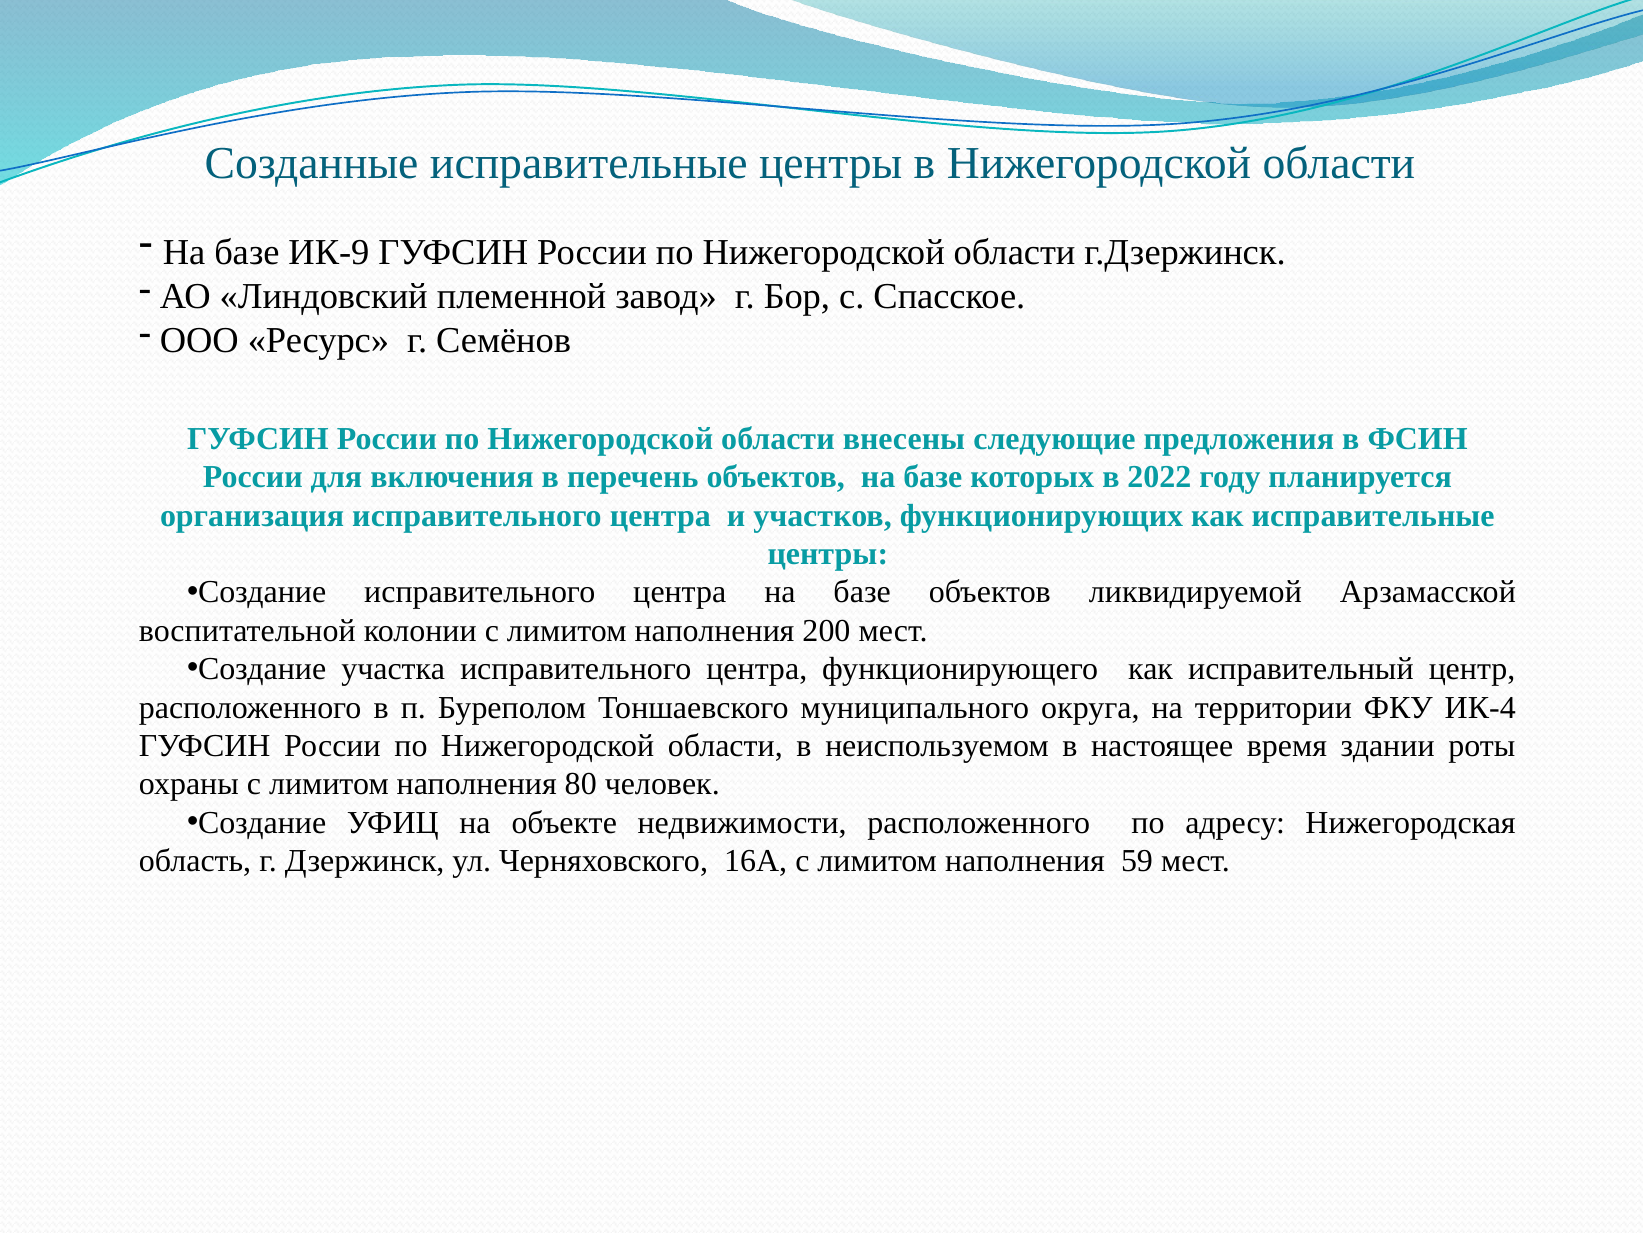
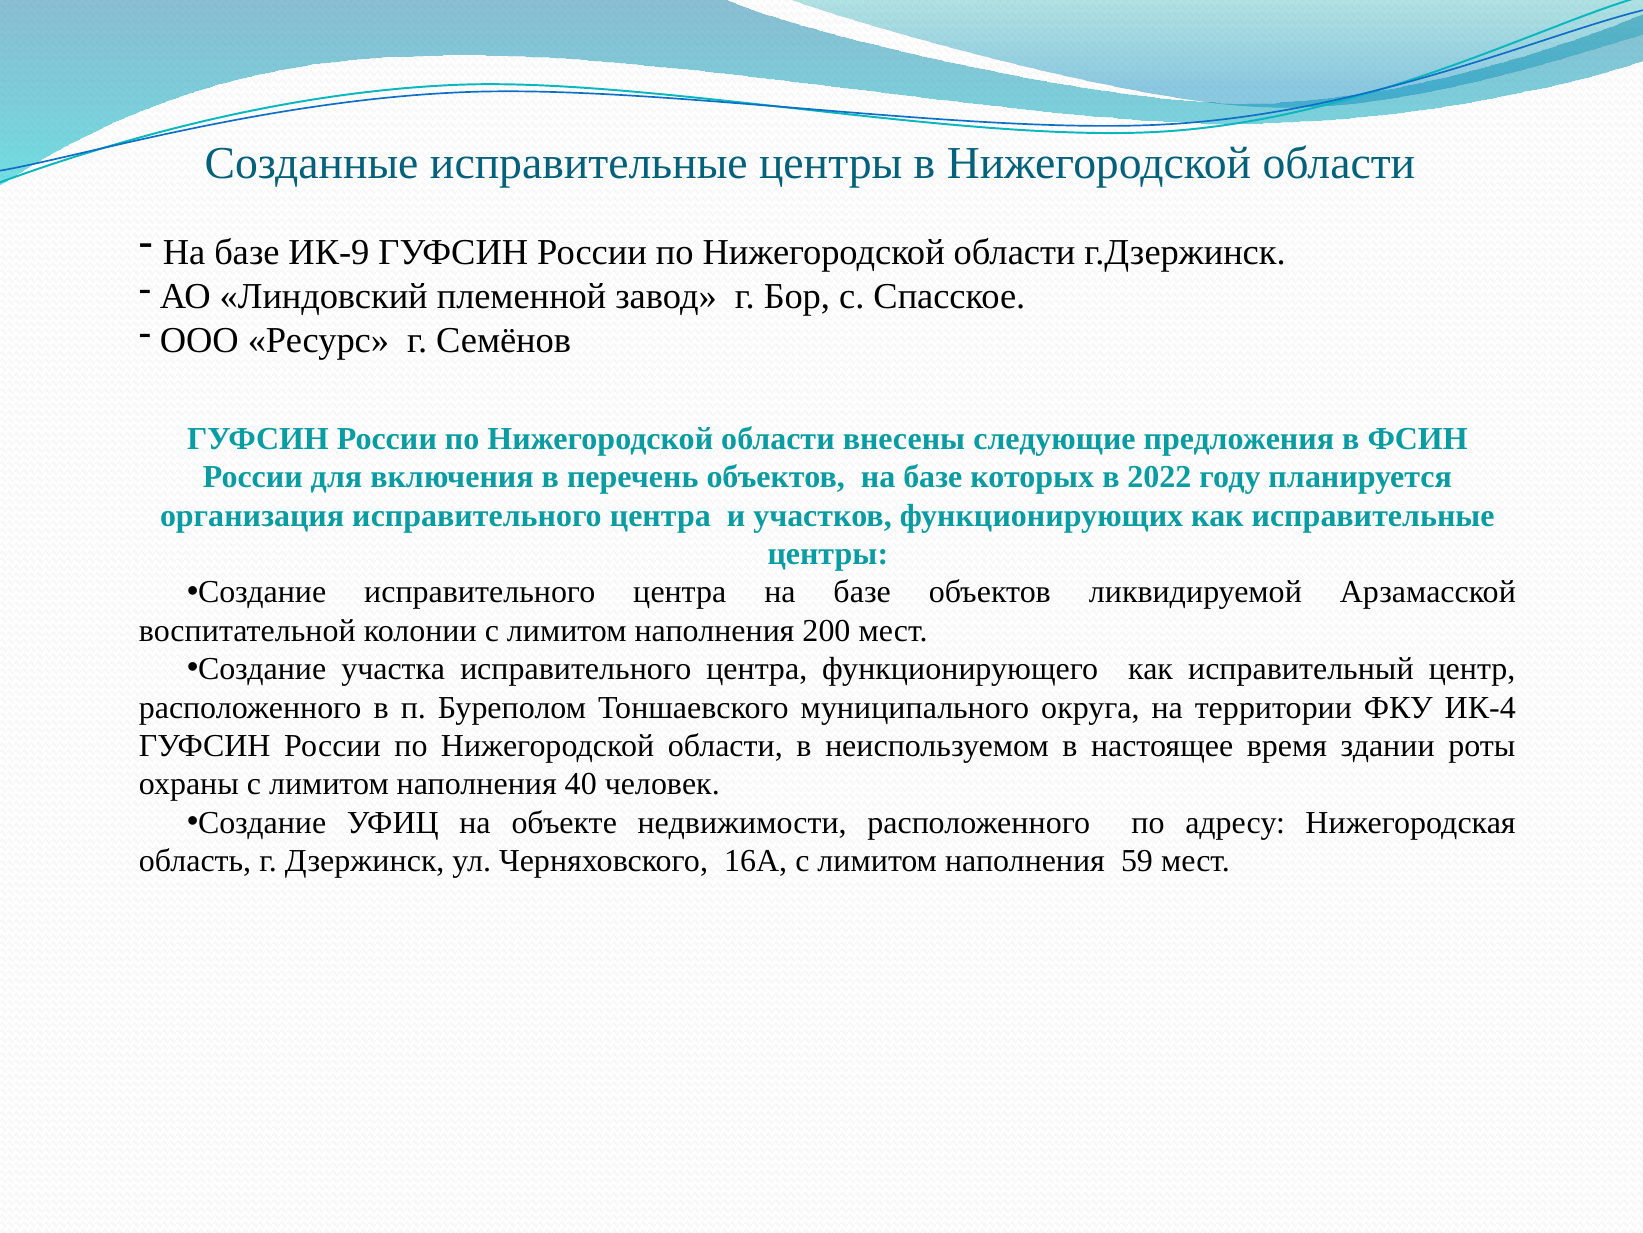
80: 80 -> 40 (581, 784)
